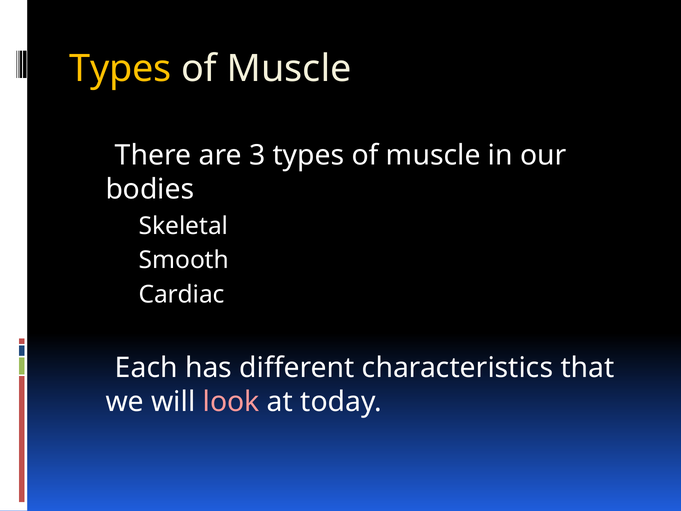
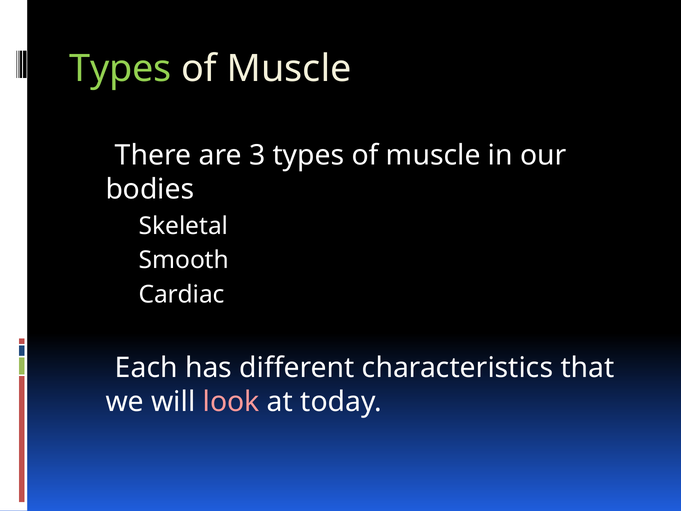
Types colour: yellow -> light green (120, 68)
